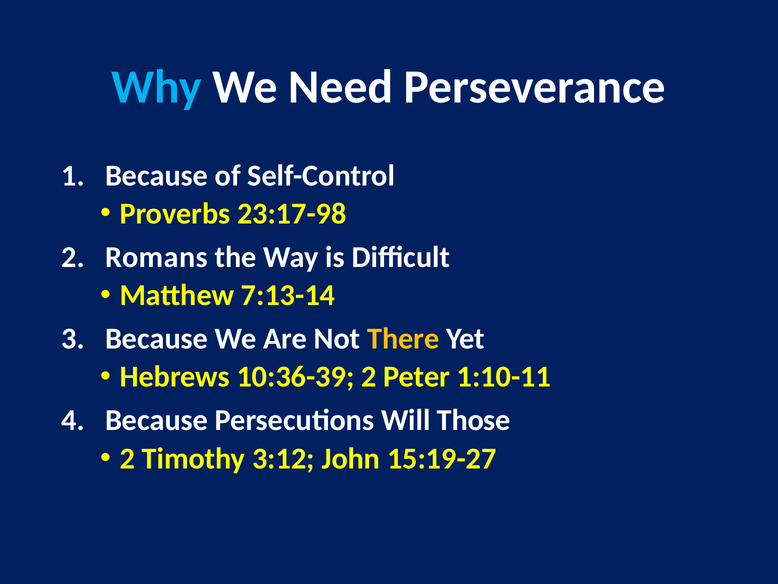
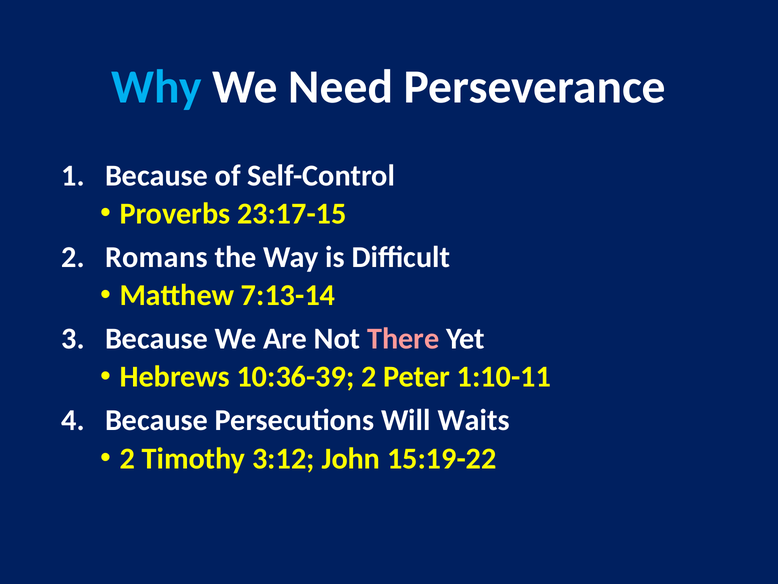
23:17-98: 23:17-98 -> 23:17-15 (292, 213)
There colour: yellow -> pink (403, 339)
Those: Those -> Waits (474, 420)
15:19-27: 15:19-27 -> 15:19-22 (442, 458)
